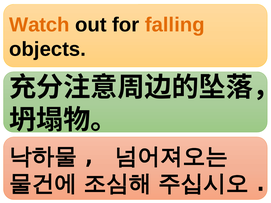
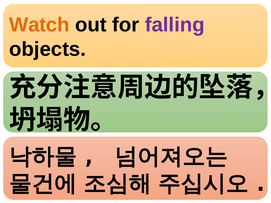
falling colour: orange -> purple (175, 25)
